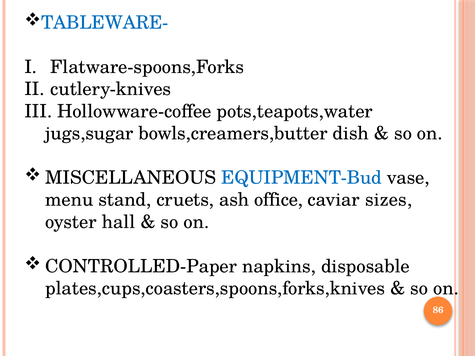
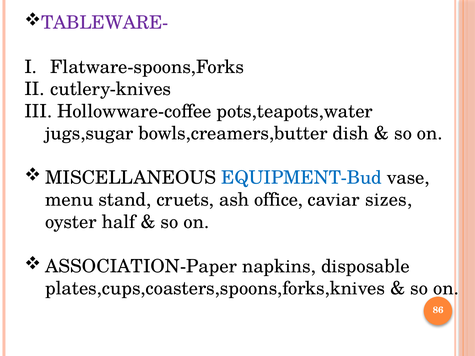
TABLEWARE- colour: blue -> purple (105, 23)
hall: hall -> half (119, 222)
CONTROLLED-Paper: CONTROLLED-Paper -> ASSOCIATION-Paper (141, 267)
